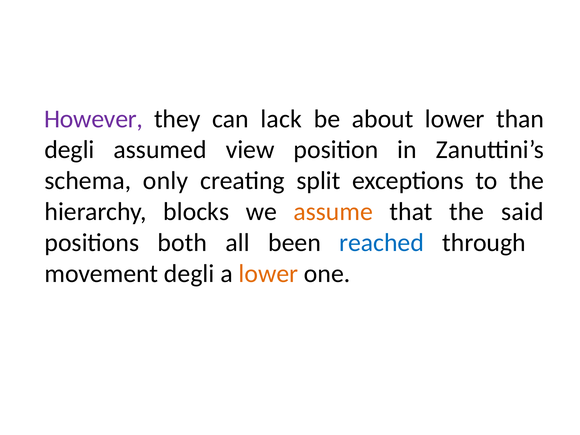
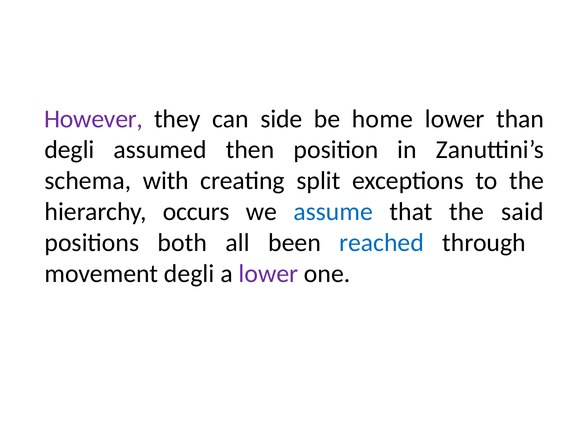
lack: lack -> side (281, 119)
about: about -> home (382, 119)
view: view -> then (250, 150)
only: only -> with (166, 181)
blocks: blocks -> occurs (196, 212)
assume colour: orange -> blue (333, 212)
lower colour: orange -> purple (268, 274)
